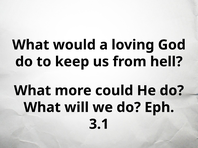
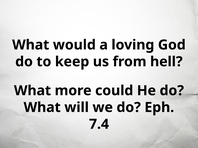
3.1: 3.1 -> 7.4 (99, 125)
